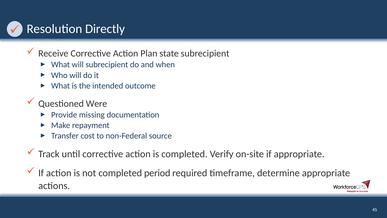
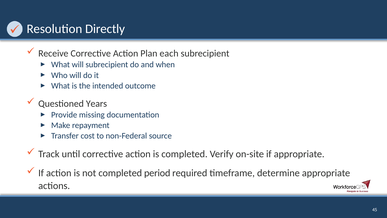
state: state -> each (169, 53)
Were: Were -> Years (96, 104)
